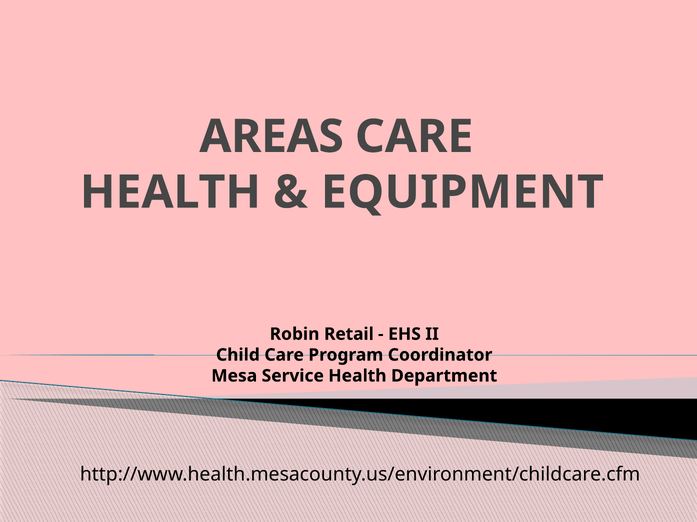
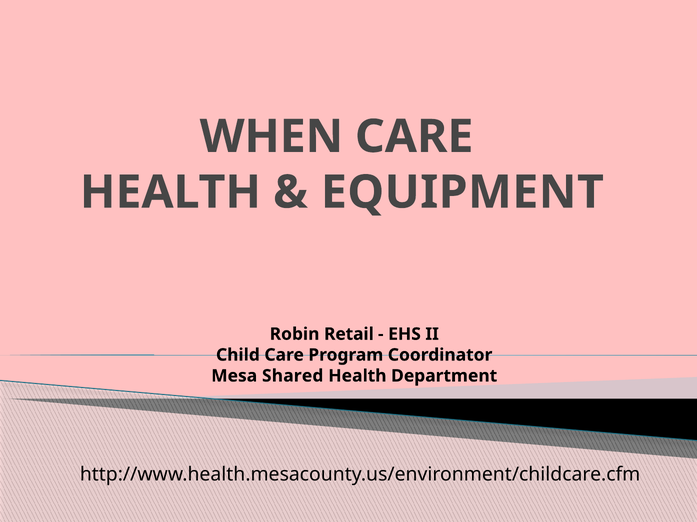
AREAS: AREAS -> WHEN (271, 137)
Service: Service -> Shared (293, 376)
